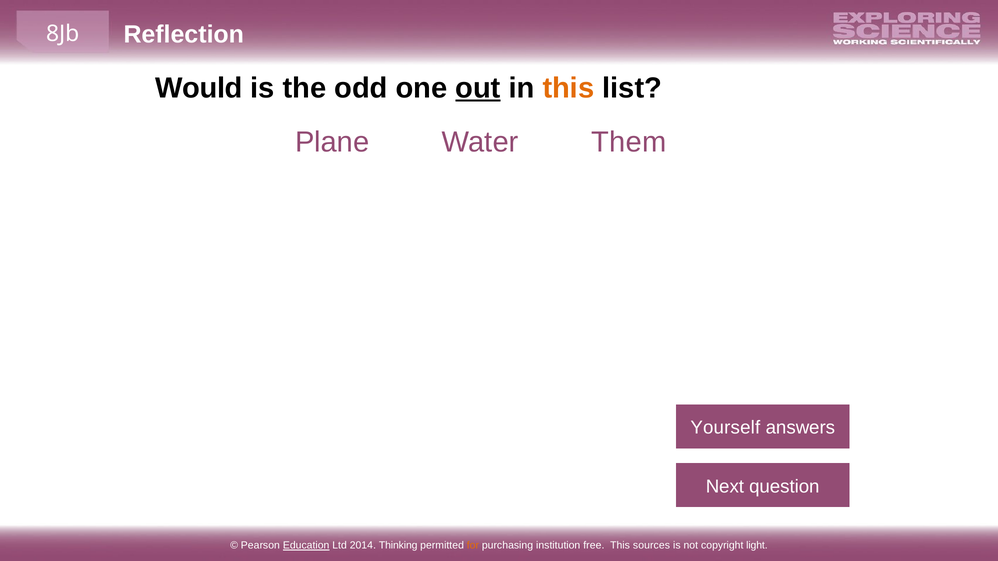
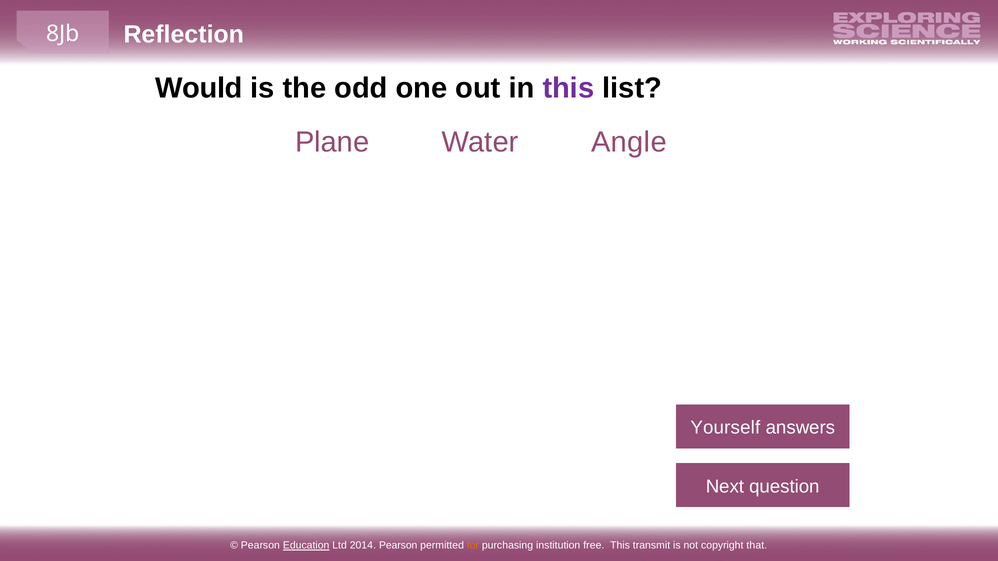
out underline: present -> none (478, 88)
this colour: orange -> purple (568, 88)
Them: Them -> Angle (629, 142)
2014 Thinking: Thinking -> Pearson (398, 546)
sources: sources -> transmit (652, 546)
light: light -> that (757, 546)
